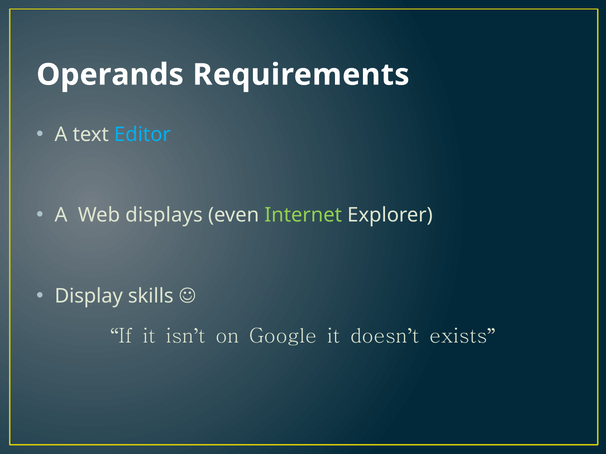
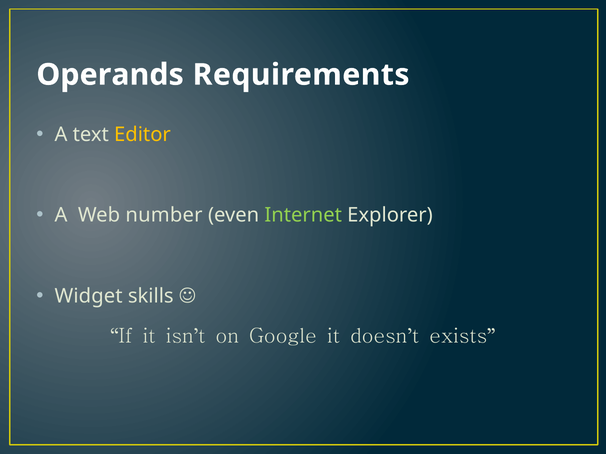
Editor colour: light blue -> yellow (142, 135)
displays: displays -> number (164, 216)
Display: Display -> Widget (89, 296)
